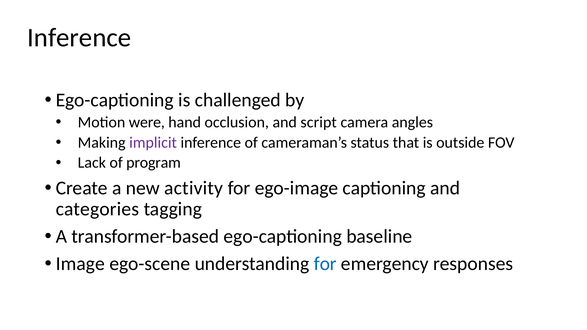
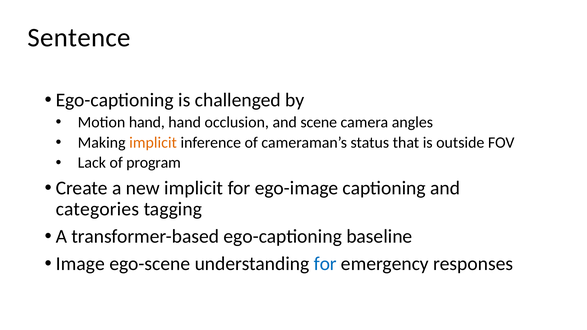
Inference: Inference -> Sentence (79, 38)
Motion were: were -> hand (147, 122)
script: script -> scene (319, 122)
implicit colour: purple -> orange (153, 143)
new activity: activity -> implicit (194, 188)
